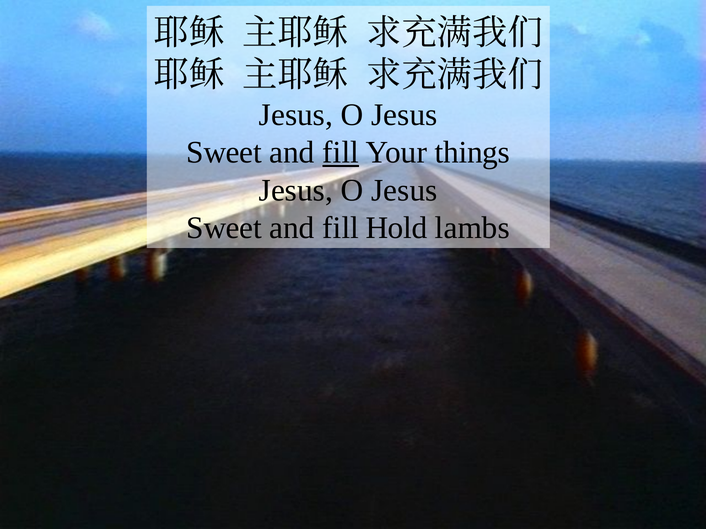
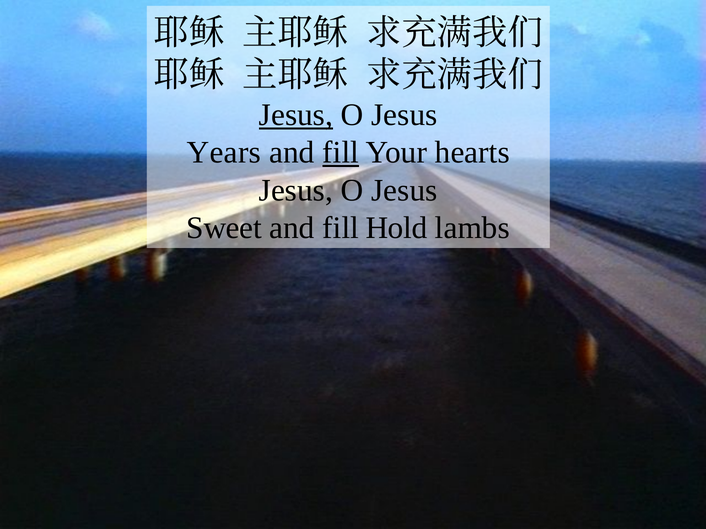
Jesus underline: none -> present (296, 115)
Sweet: Sweet -> Years (224, 153)
things: things -> hearts (472, 153)
